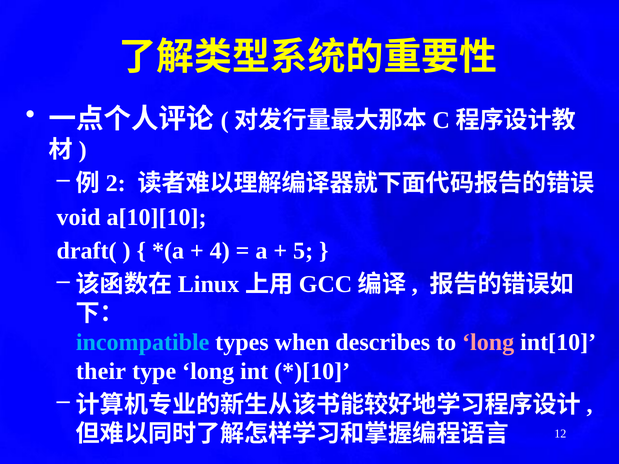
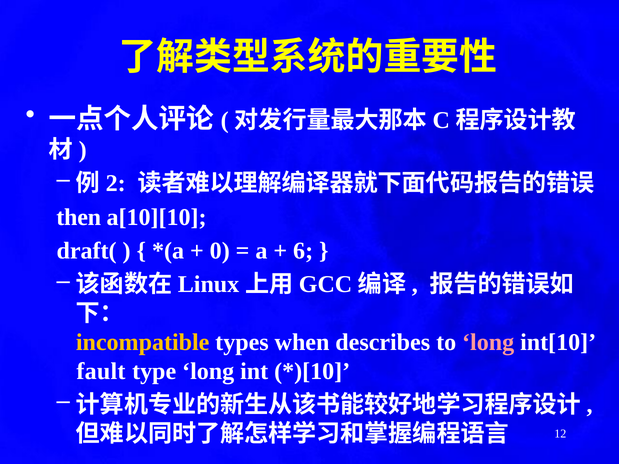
void: void -> then (79, 217)
4: 4 -> 0 (220, 251)
5: 5 -> 6 (303, 251)
incompatible colour: light blue -> yellow (143, 342)
their: their -> fault (101, 371)
